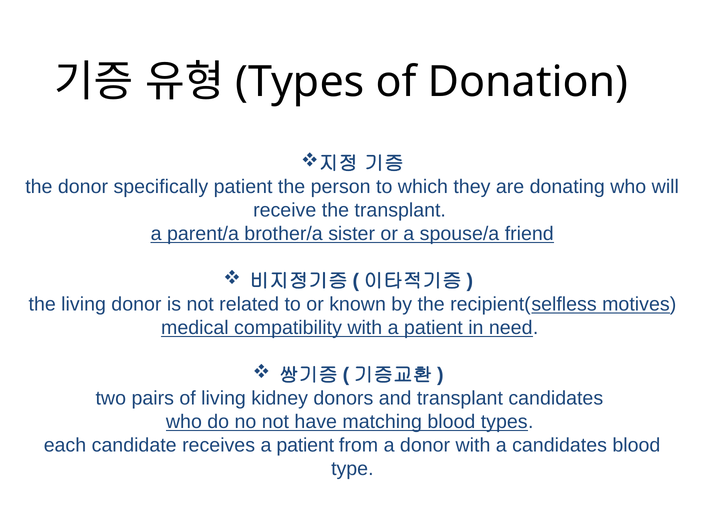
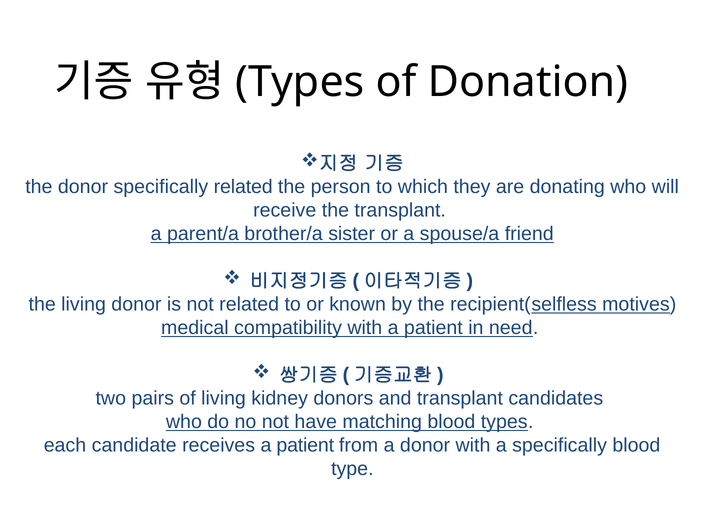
specifically patient: patient -> related (243, 187)
a candidates: candidates -> specifically (560, 445)
